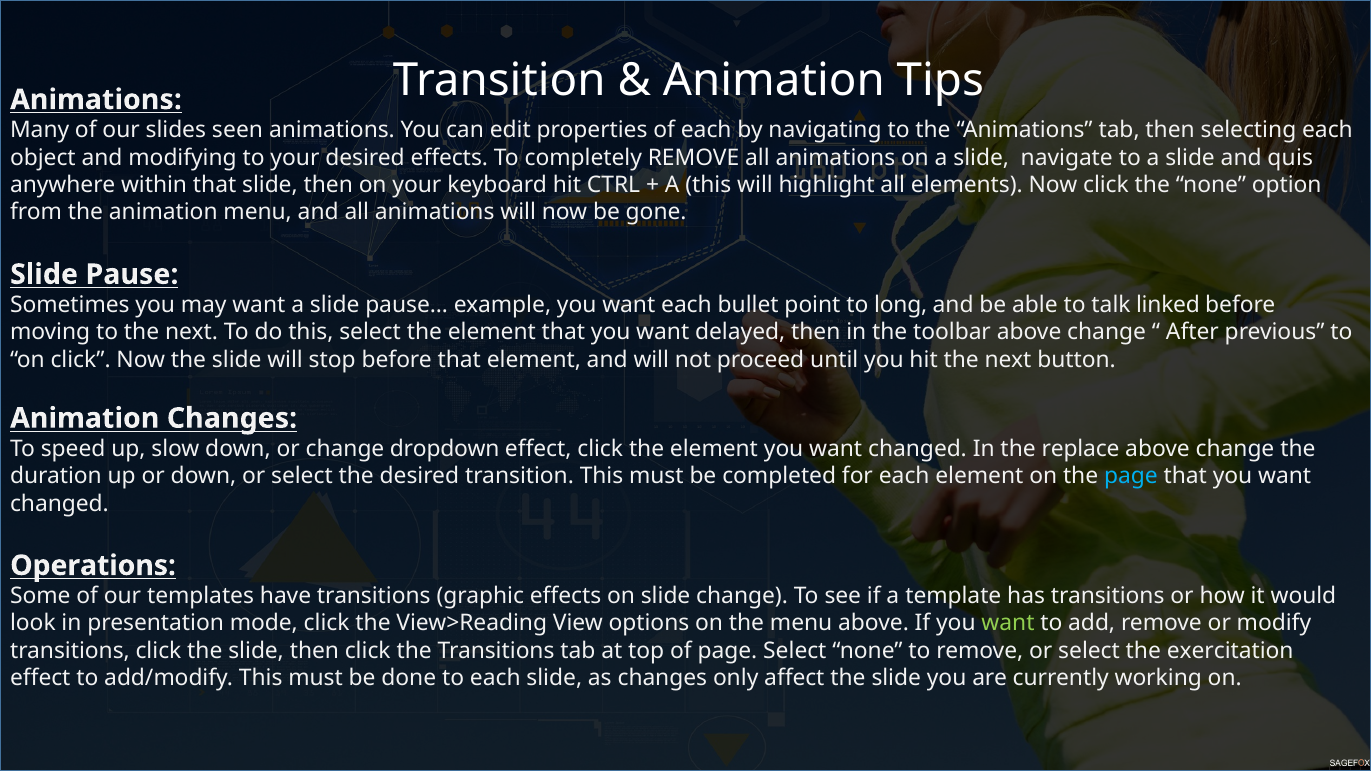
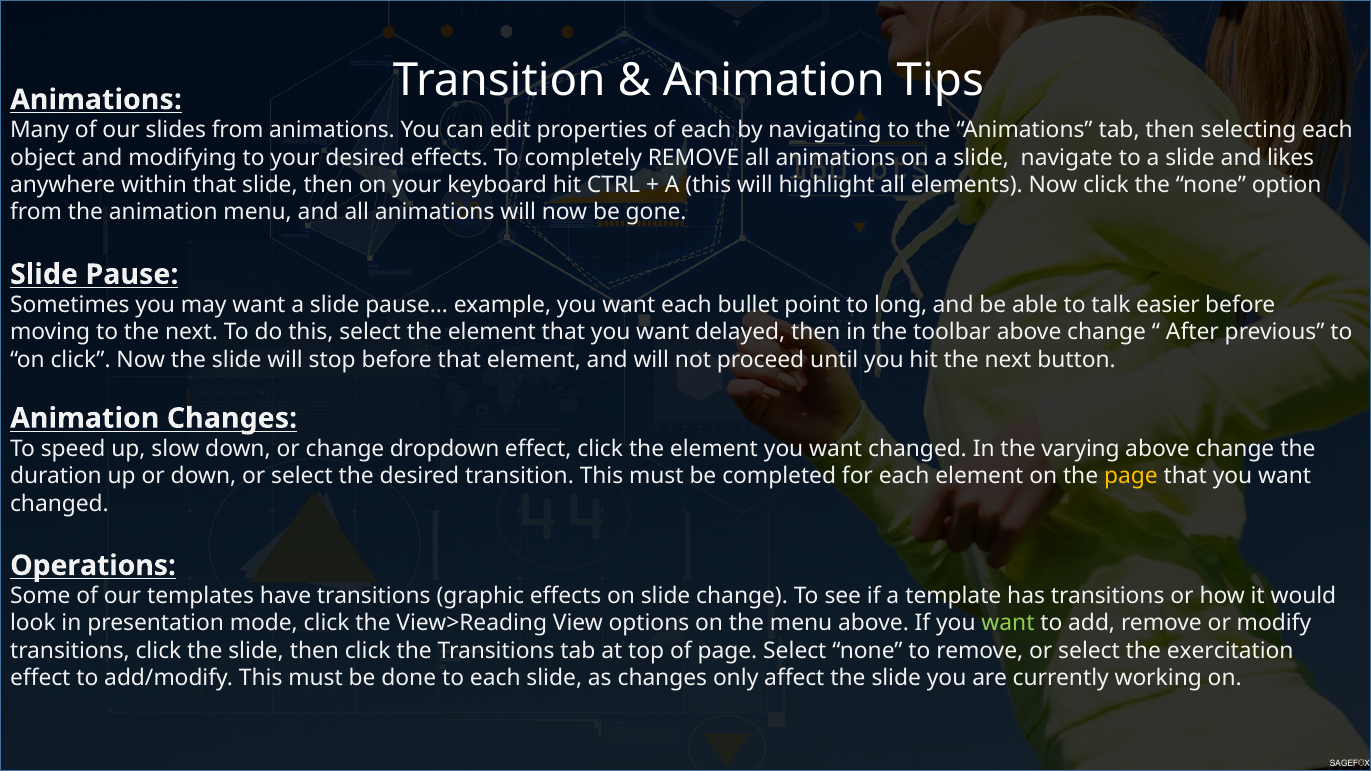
slides seen: seen -> from (238, 130)
quis: quis -> likes (1291, 158)
linked: linked -> easier (1168, 305)
replace: replace -> varying (1081, 449)
page colour: light blue -> yellow (1131, 476)
